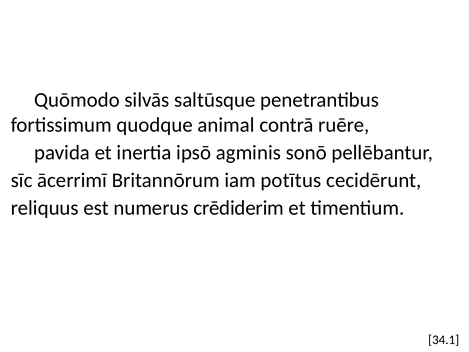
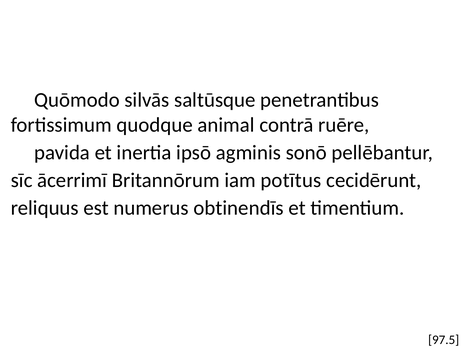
crēdiderim: crēdiderim -> obtinendīs (239, 208)
34.1: 34.1 -> 97.5 (444, 340)
